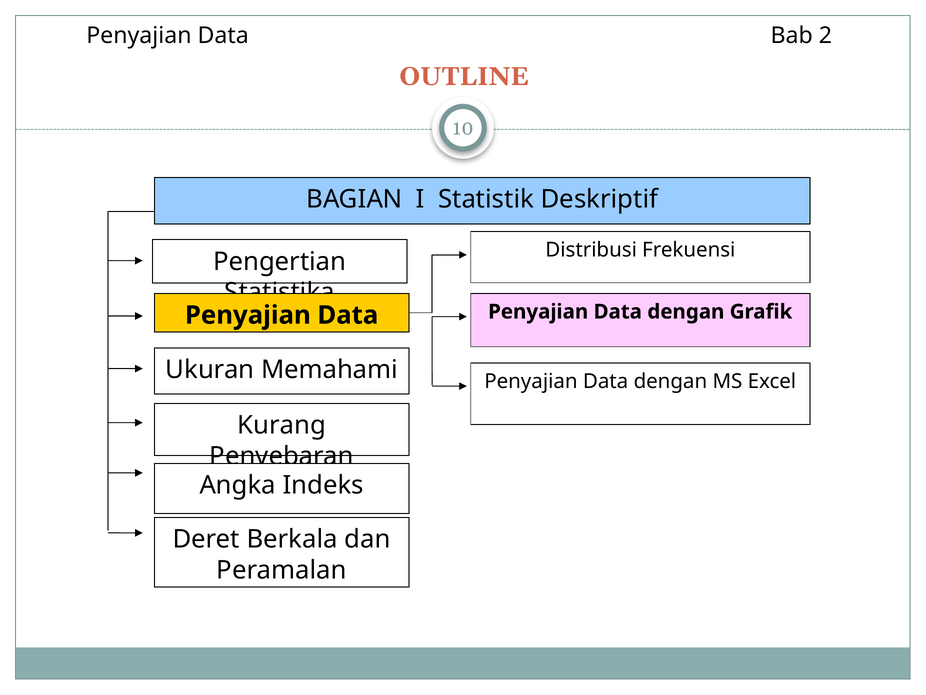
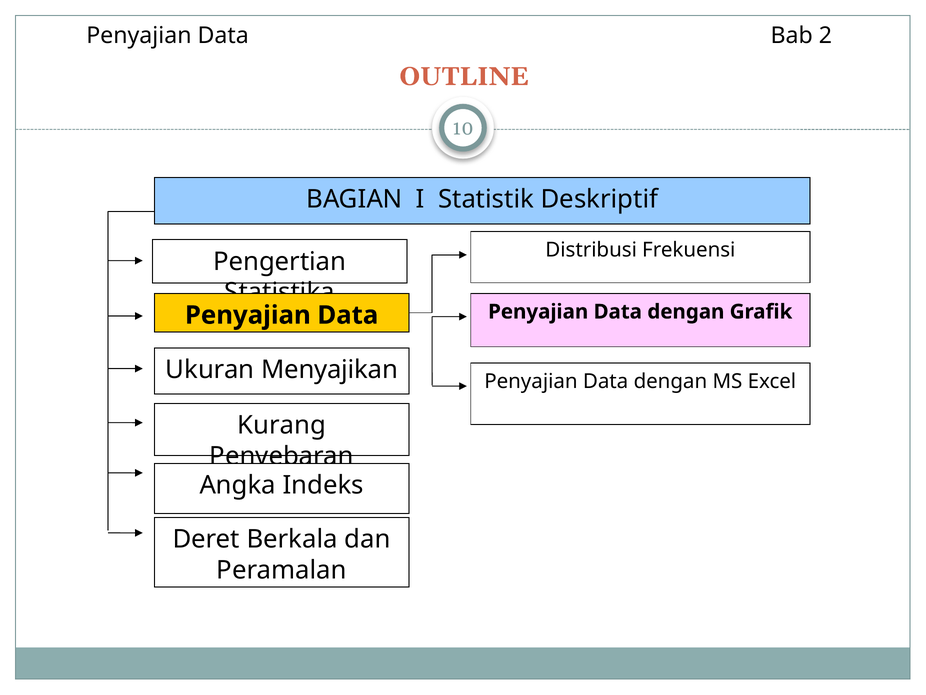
Memahami: Memahami -> Menyajikan (330, 369)
